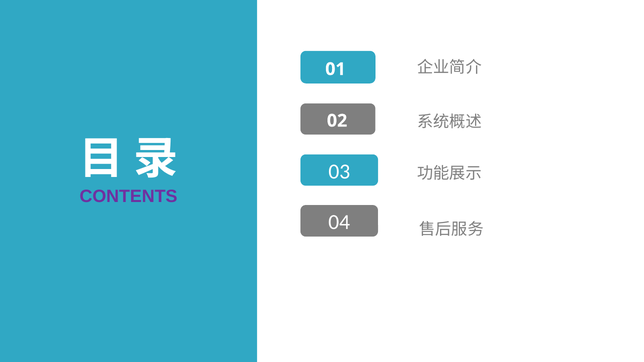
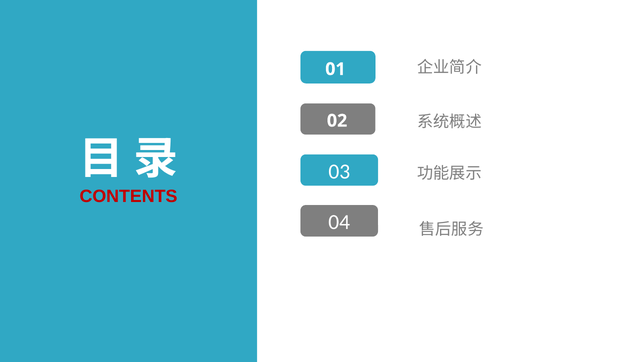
CONTENTS colour: purple -> red (128, 197)
